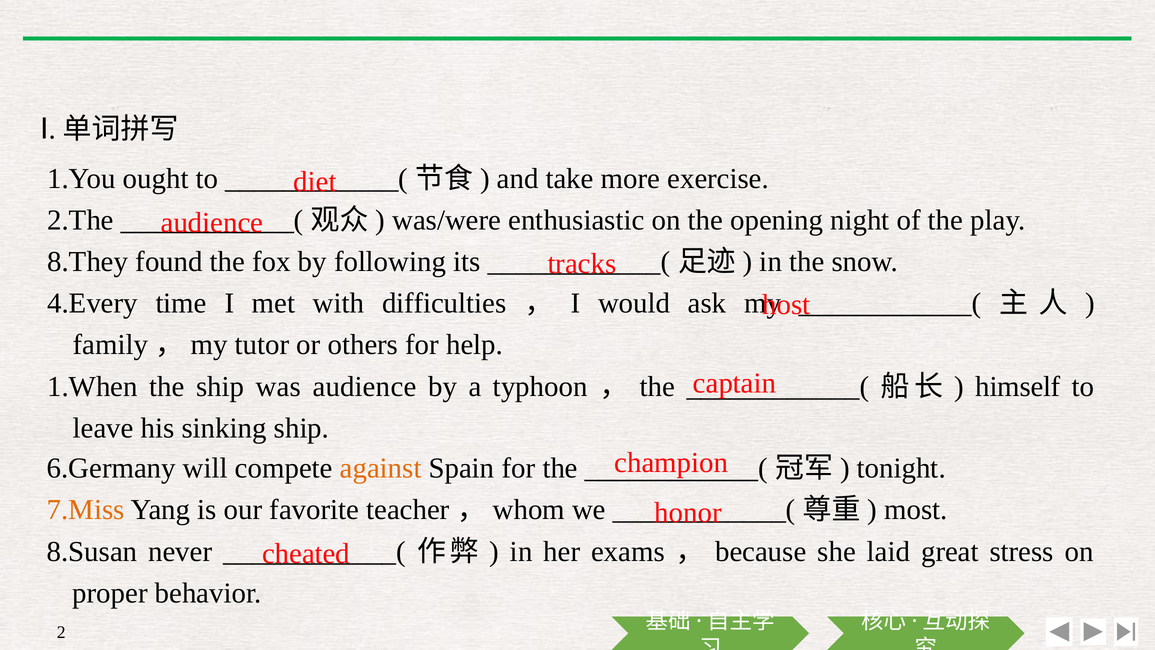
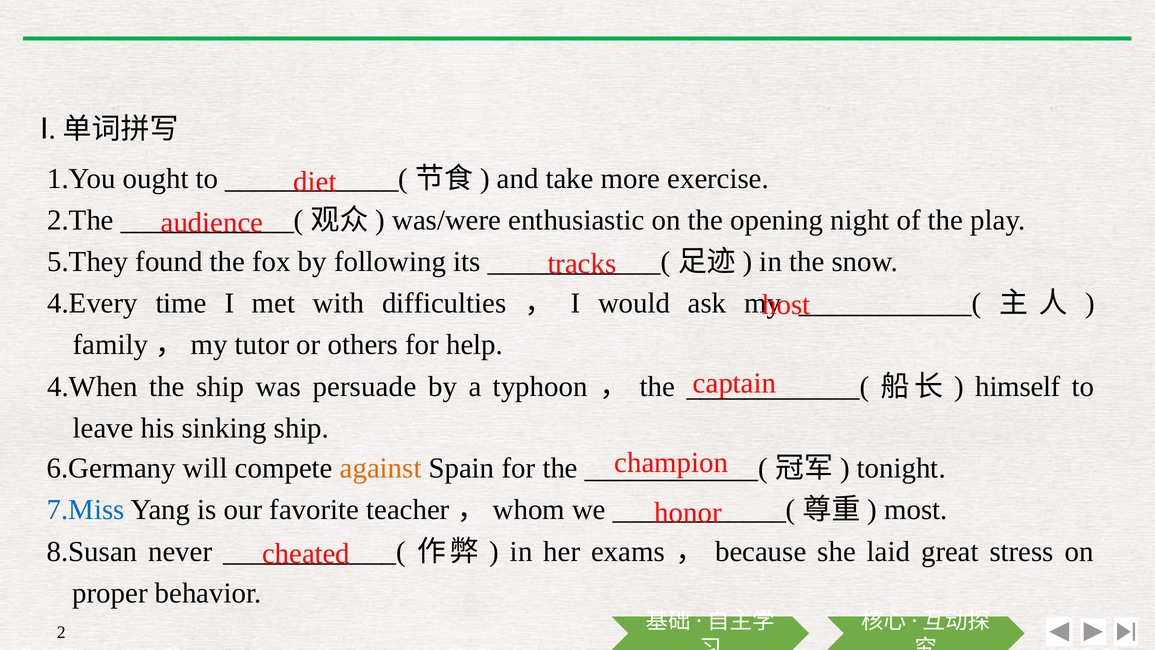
8.They: 8.They -> 5.They (88, 262)
1.When: 1.When -> 4.When (92, 386)
was audience: audience -> persuade (364, 386)
7.Miss colour: orange -> blue (86, 510)
